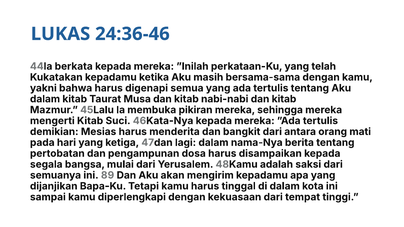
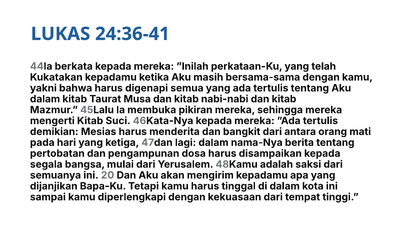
24:36-46: 24:36-46 -> 24:36-41 (132, 34)
89: 89 -> 20 (108, 175)
